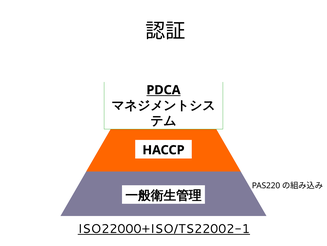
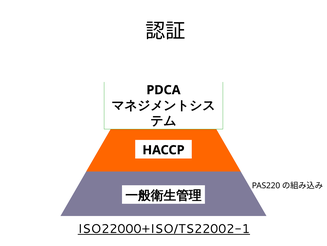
PDCA underline: present -> none (163, 90)
